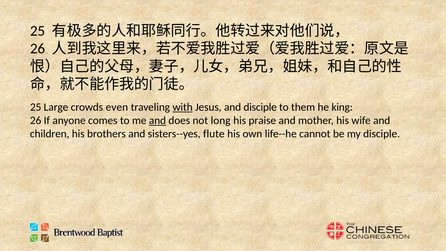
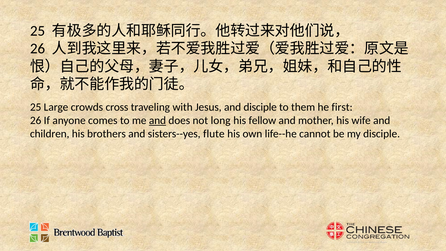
even: even -> cross (117, 107)
with underline: present -> none (183, 107)
king: king -> first (342, 107)
praise: praise -> fellow (262, 120)
